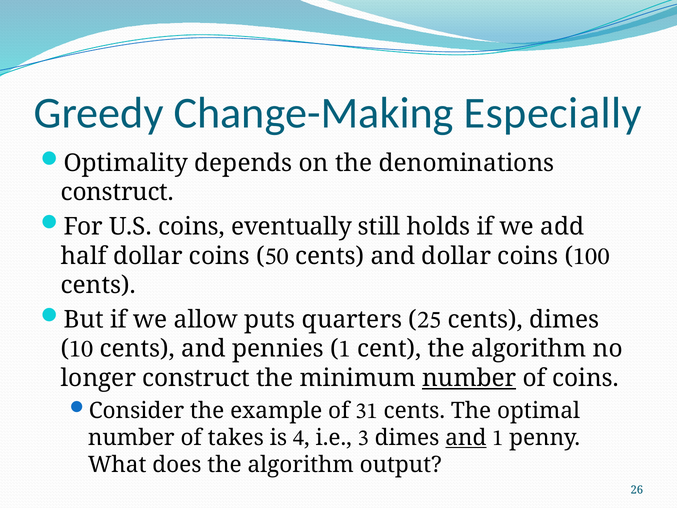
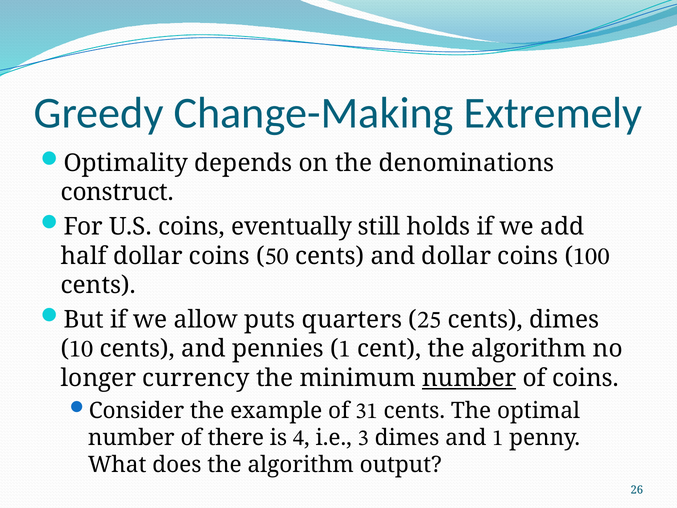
Especially: Especially -> Extremely (553, 113)
construct: construct -> currency (196, 378)
takes: takes -> there (236, 438)
and underline: present -> none (466, 438)
